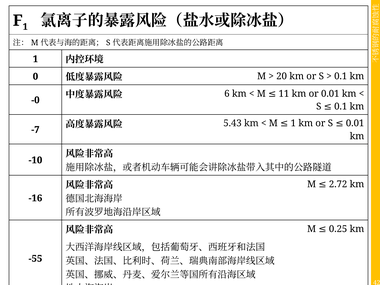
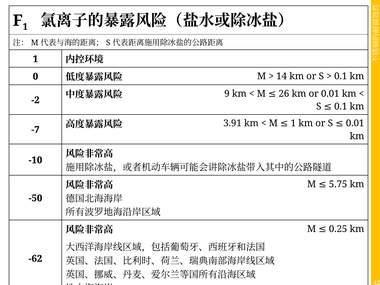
20: 20 -> 14 (282, 76)
6: 6 -> 9 (227, 94)
11: 11 -> 26 (284, 94)
-0: -0 -> -2 (35, 100)
5.43: 5.43 -> 3.91 (233, 123)
2.72: 2.72 -> 5.75 (338, 184)
-16: -16 -> -50 (35, 198)
-55: -55 -> -62 (35, 259)
